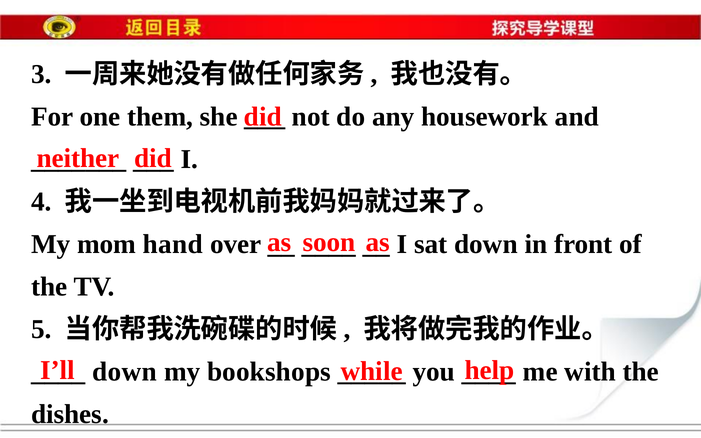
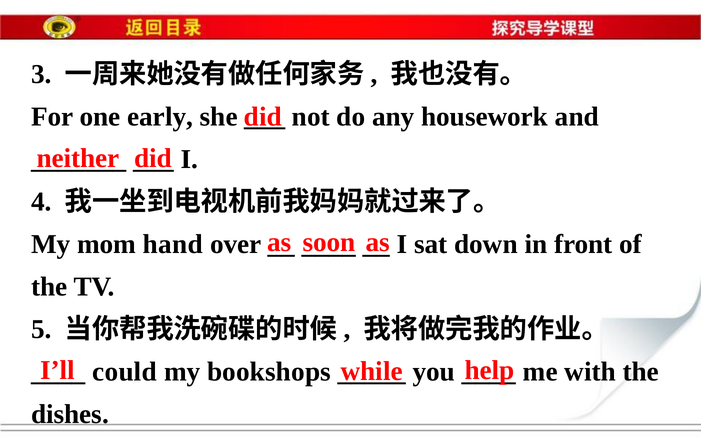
them: them -> early (160, 117)
down: down -> could (125, 372)
